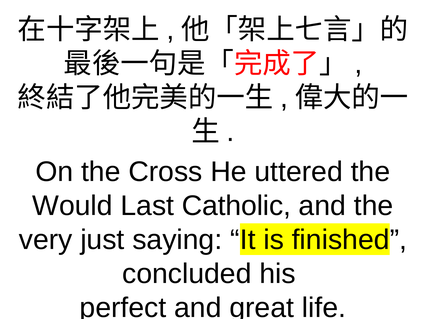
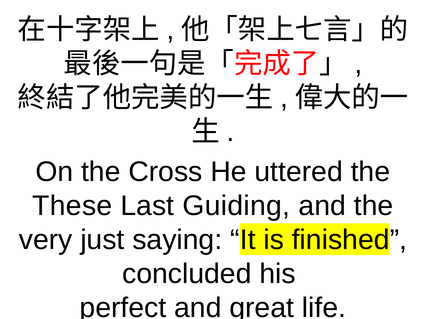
Would: Would -> These (72, 206)
Catholic: Catholic -> Guiding (236, 206)
